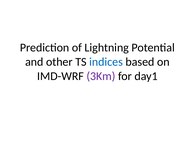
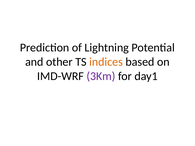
indices colour: blue -> orange (106, 62)
